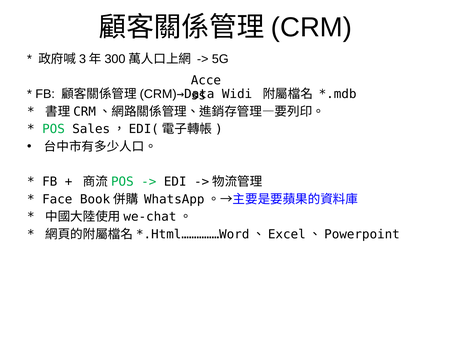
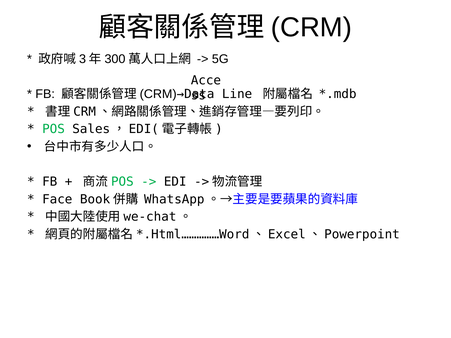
Widi: Widi -> Line (237, 94)
